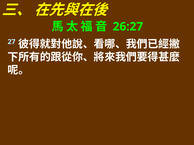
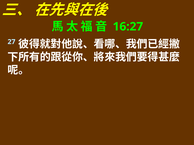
26:27: 26:27 -> 16:27 (128, 27)
